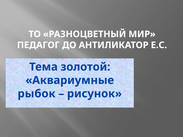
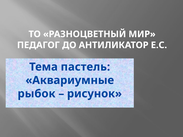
золотой: золотой -> пастель (85, 67)
